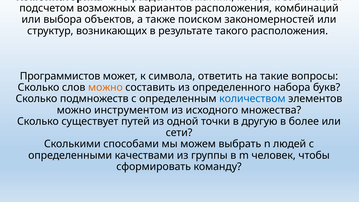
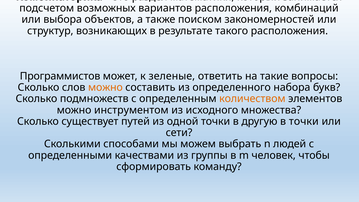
символа: символа -> зеленые (172, 76)
количеством colour: blue -> orange (252, 99)
в более: более -> точки (304, 121)
